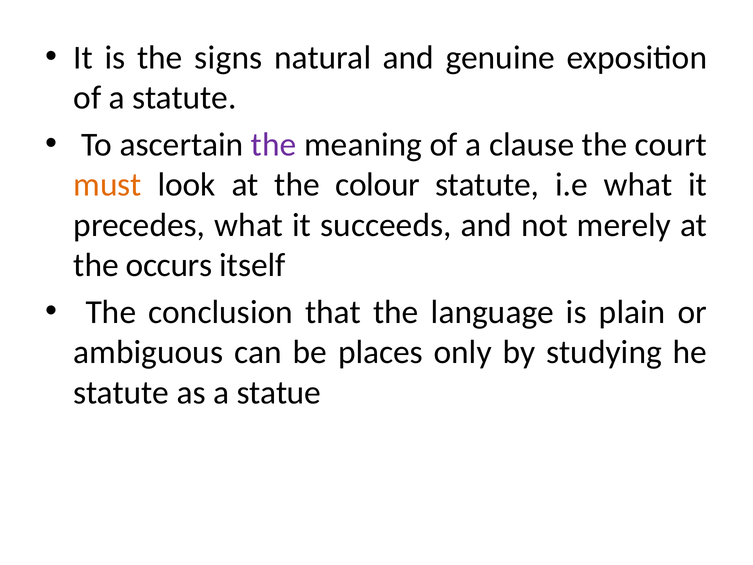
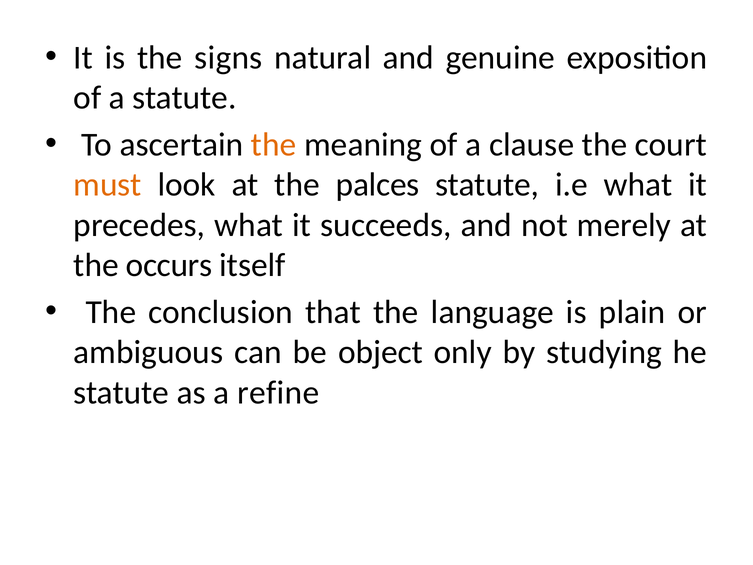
the colour: purple -> orange (274, 145)
colour: colour -> palces (378, 185)
places: places -> object (380, 352)
statue: statue -> refine (278, 392)
